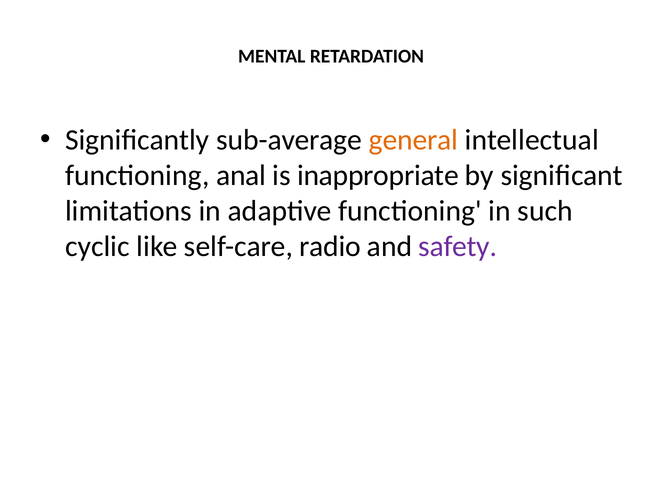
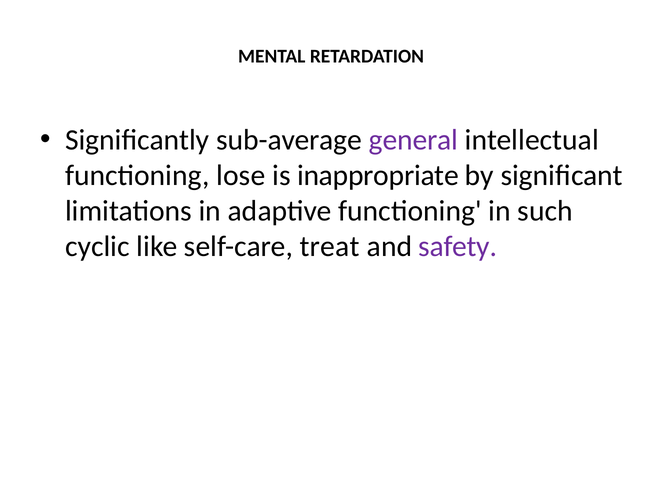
general colour: orange -> purple (413, 140)
anal: anal -> lose (241, 176)
radio: radio -> treat (330, 247)
